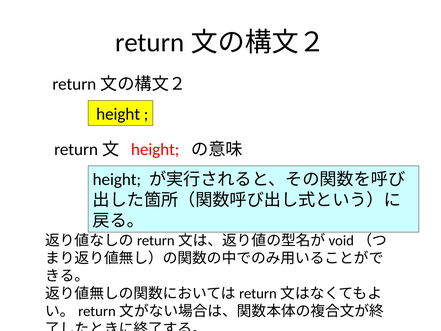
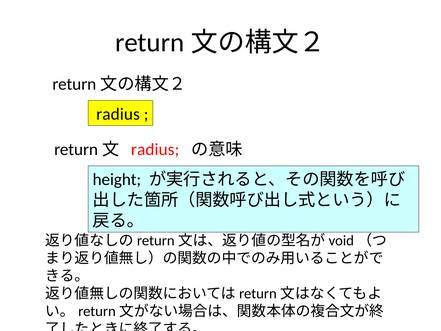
height: height -> radius (118, 114)
height: height -> radius (155, 149)
